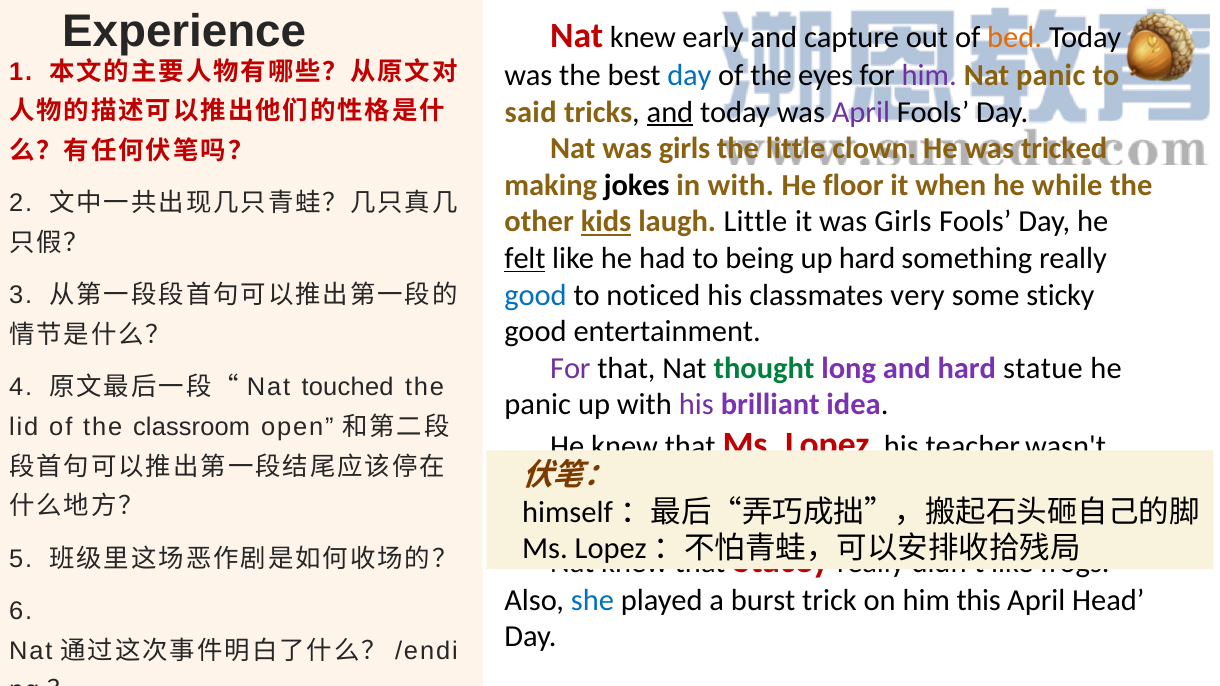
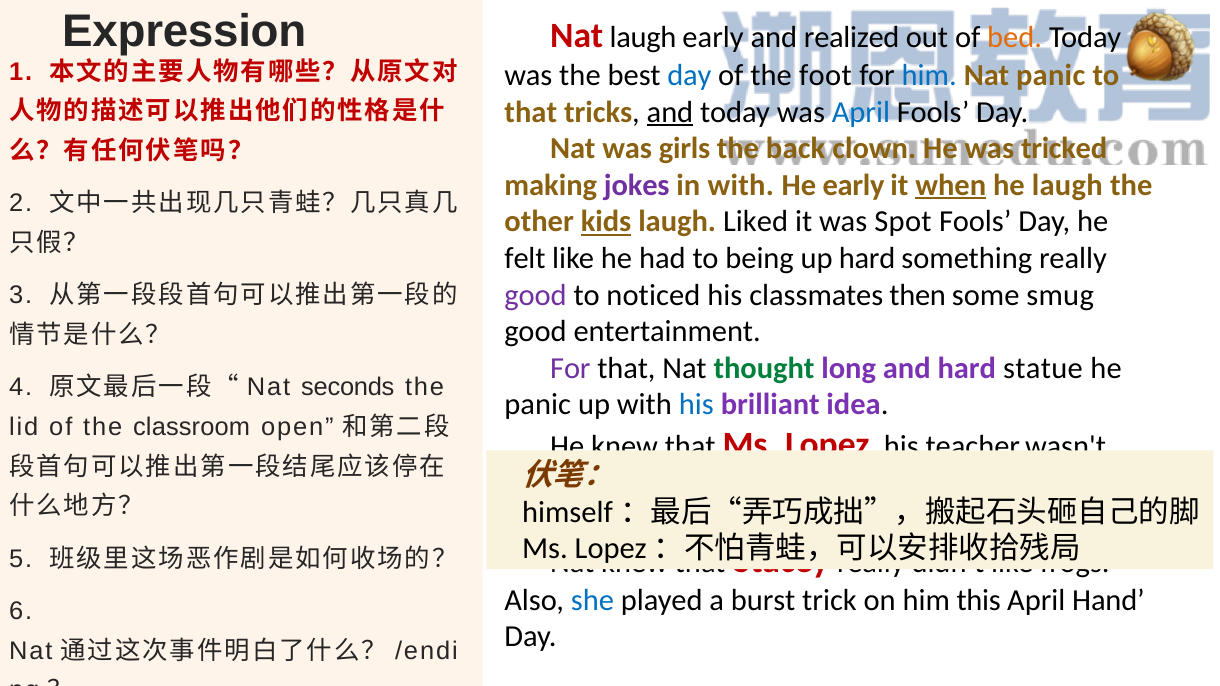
Experience: Experience -> Expression (184, 31)
knew: knew -> laugh (643, 38)
capture: capture -> realized (852, 38)
eyes: eyes -> foot (825, 76)
him colour: purple -> blue (929, 76)
said: said -> that (531, 112)
April colour: purple -> blue (861, 112)
the little: little -> back (796, 149)
jokes colour: black -> purple (637, 185)
He floor: floor -> early (854, 185)
when underline: none -> present (951, 185)
he while: while -> laugh (1067, 185)
laugh Little: Little -> Liked (756, 222)
it was Girls: Girls -> Spot (903, 222)
felt underline: present -> none (525, 259)
good colour: blue -> purple (536, 295)
very: very -> then (918, 295)
sticky: sticky -> smug (1060, 295)
touched: touched -> seconds (348, 388)
his colour: purple -> blue (696, 405)
Head: Head -> Hand (1108, 600)
